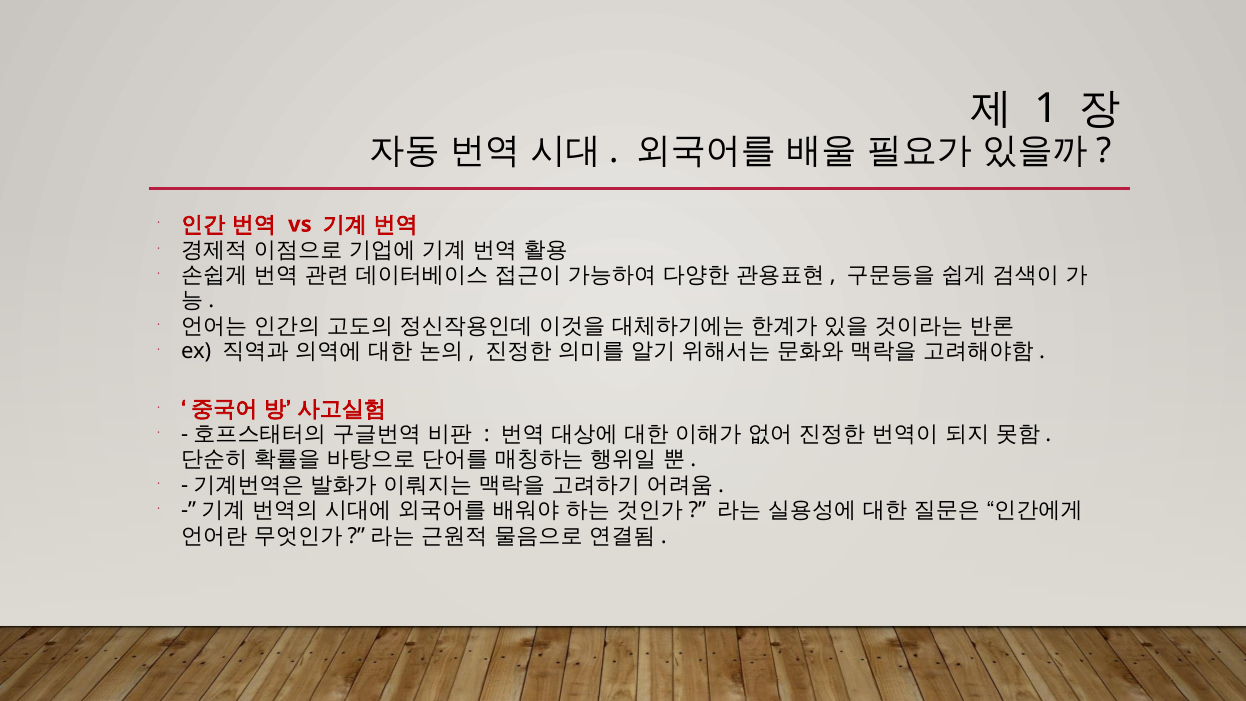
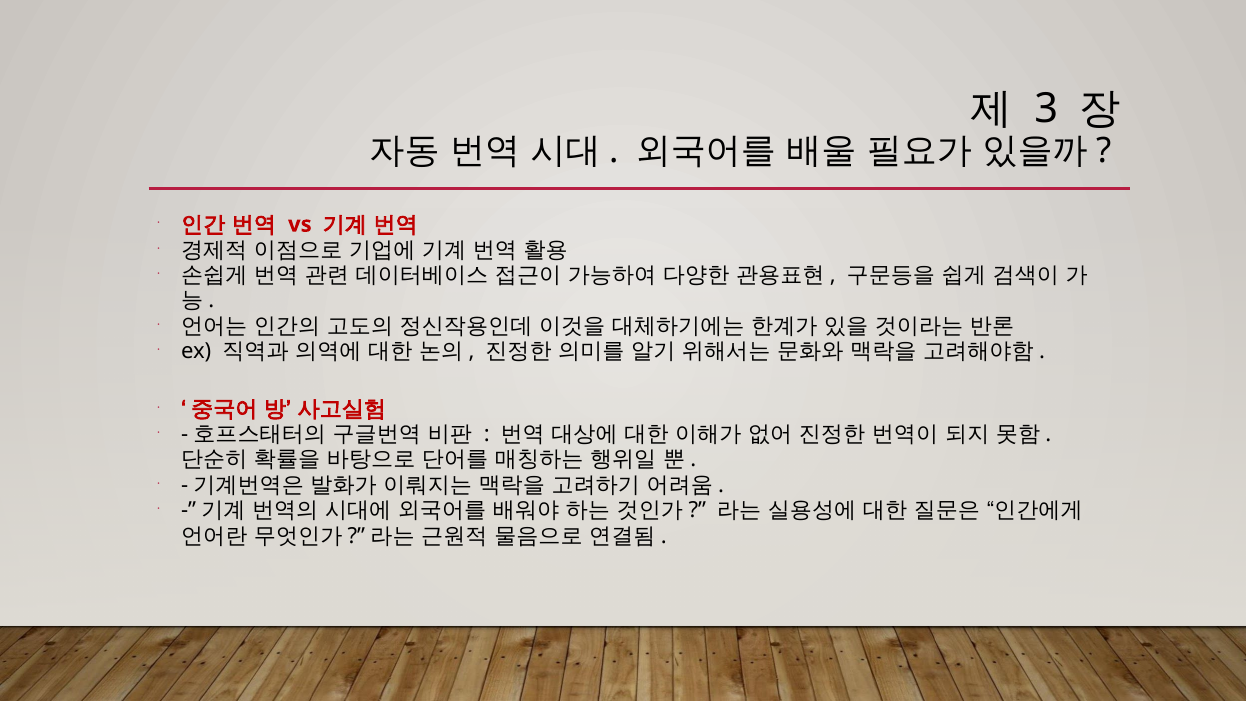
1: 1 -> 3 (1046, 109)
